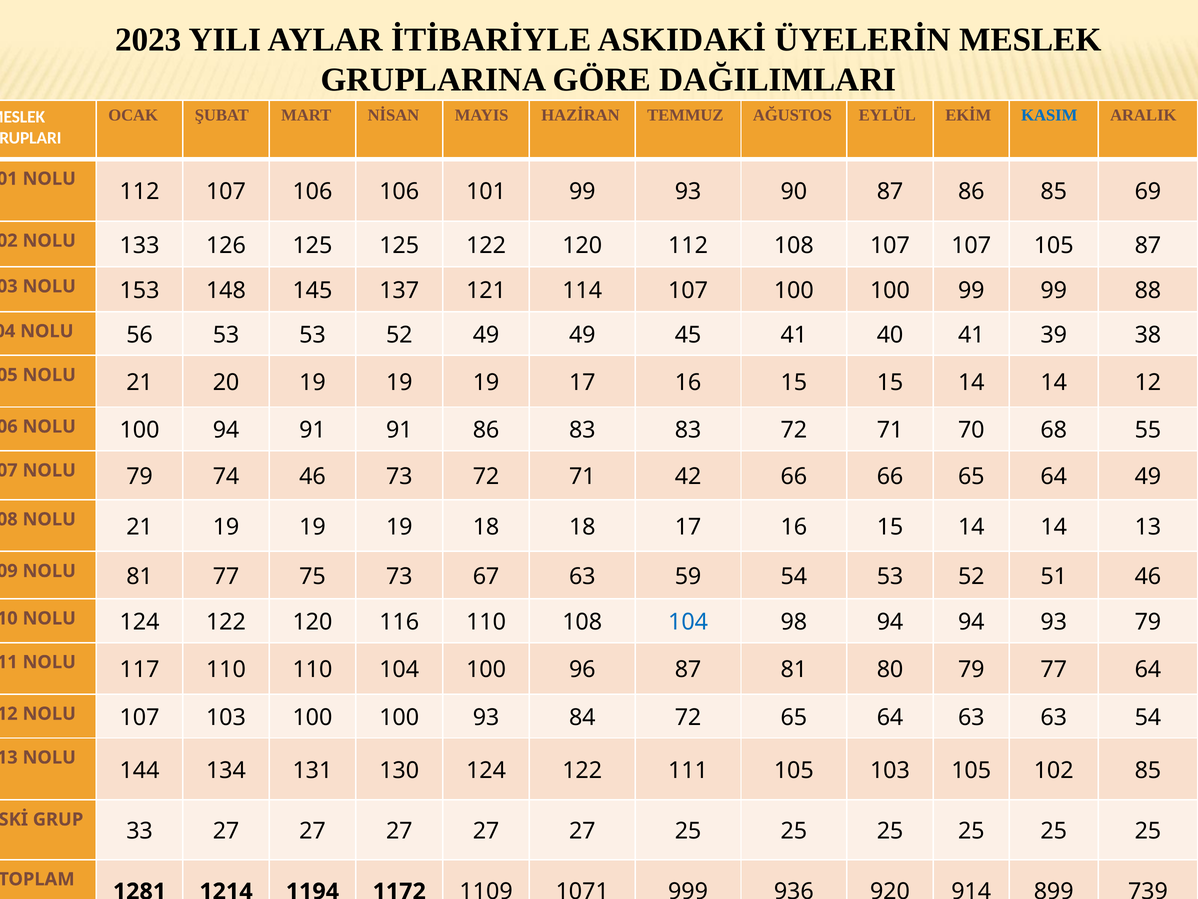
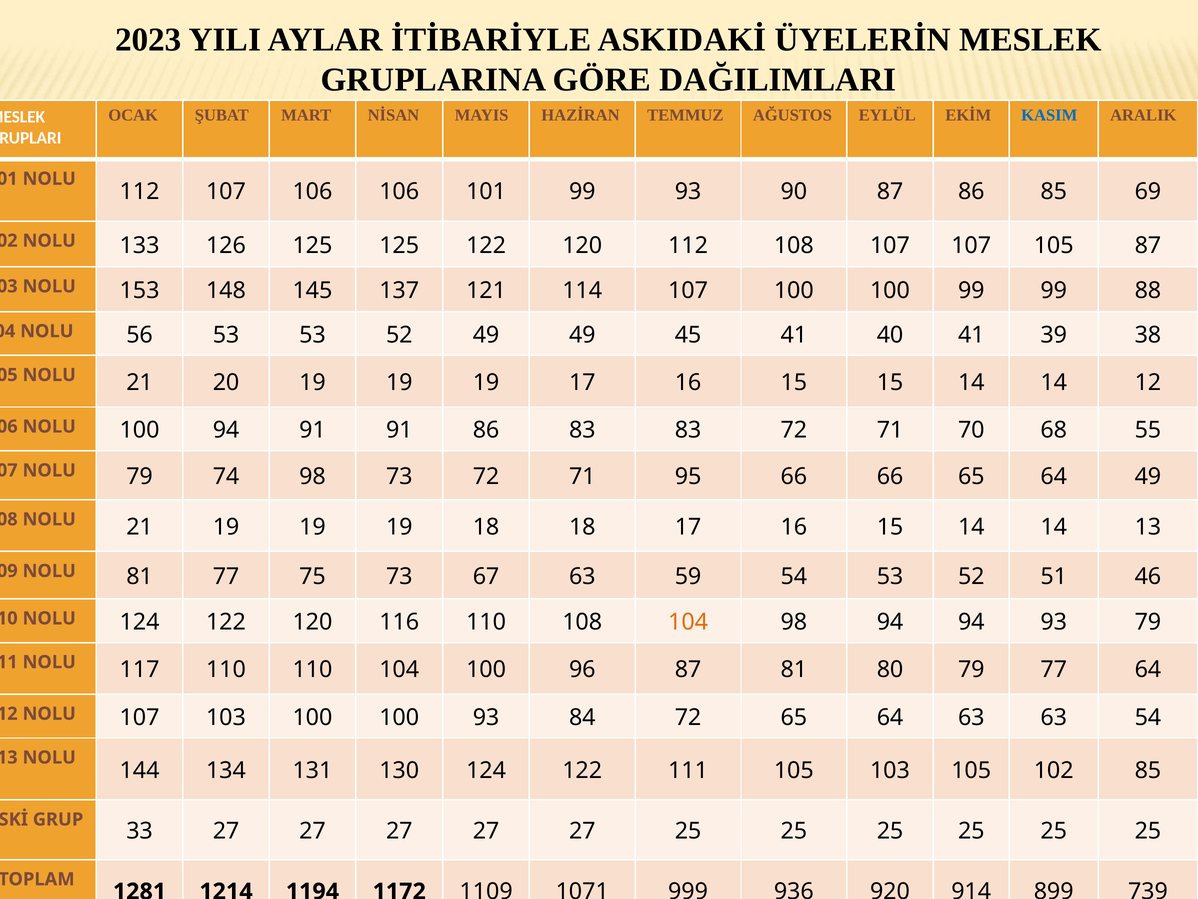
74 46: 46 -> 98 (313, 476)
42: 42 -> 95 (688, 476)
104 colour: blue -> orange (688, 622)
